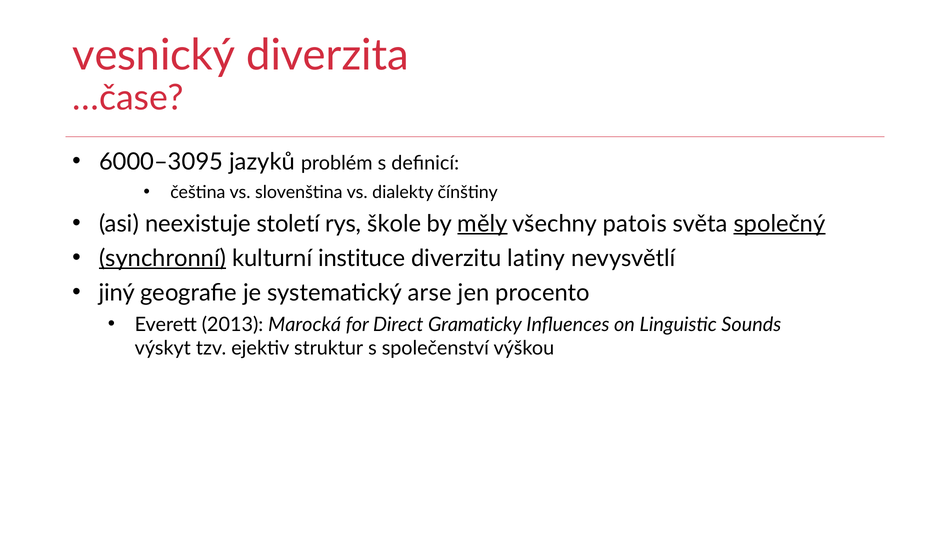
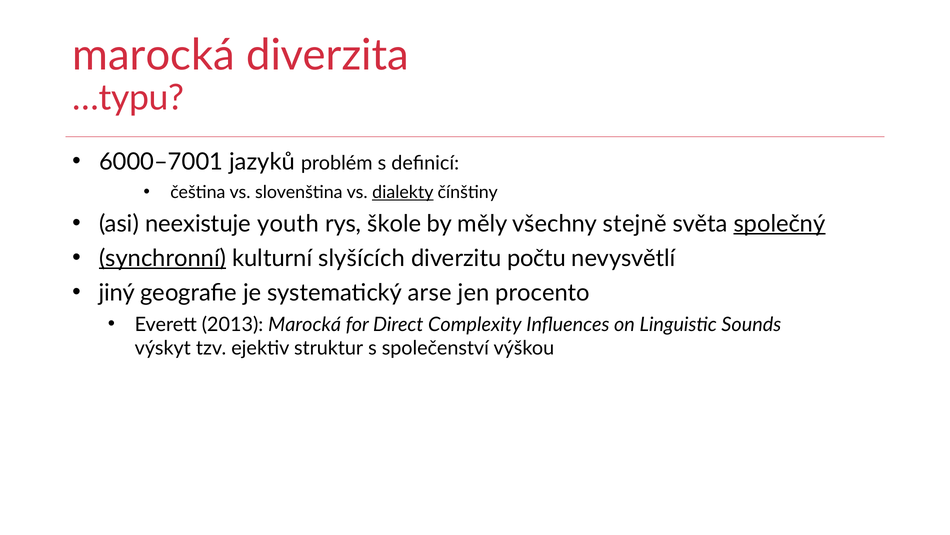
vesnický: vesnický -> marocká (154, 55)
…čase: …čase -> …typu (128, 98)
6000–3095: 6000–3095 -> 6000–7001 (161, 162)
dialekty underline: none -> present (403, 192)
století: století -> youth (288, 223)
měly underline: present -> none (482, 223)
patois: patois -> stejně (635, 223)
instituce: instituce -> slyšících (362, 258)
latiny: latiny -> počtu (537, 258)
Gramaticky: Gramaticky -> Complexity (475, 324)
